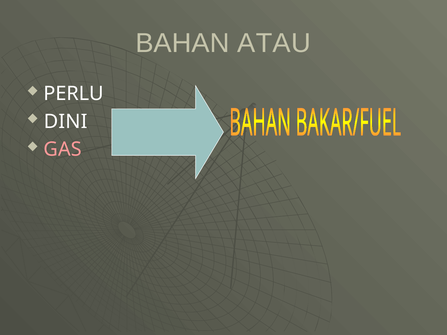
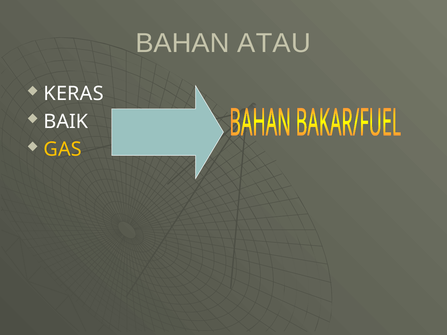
PERLU: PERLU -> KERAS (74, 94)
DINI: DINI -> BAIK (66, 122)
GAS colour: pink -> yellow (63, 149)
